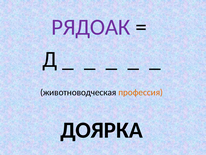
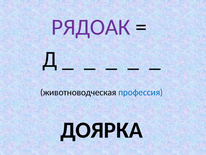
профессия colour: orange -> blue (141, 92)
